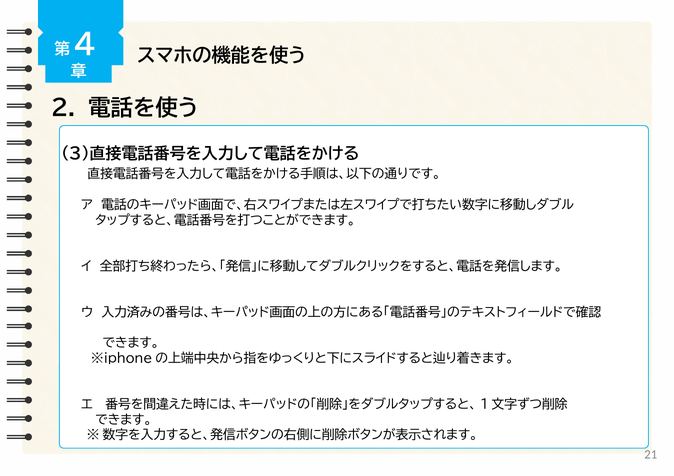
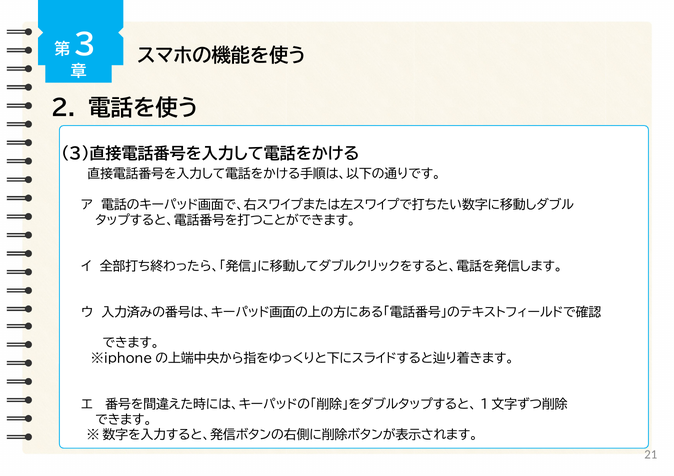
4: 4 -> 3 (85, 45)
